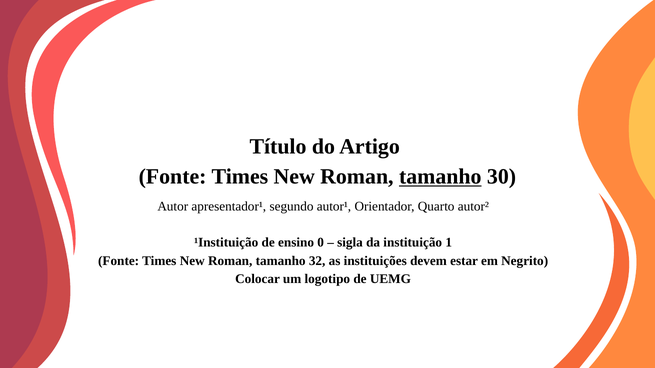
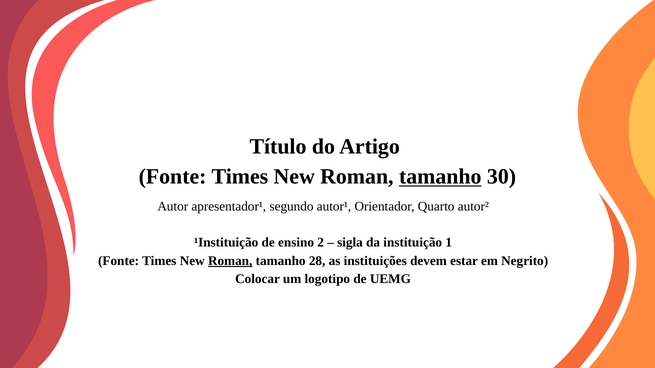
0: 0 -> 2 (321, 243)
Roman underline: none -> present (230, 261)
32: 32 -> 28 (317, 261)
